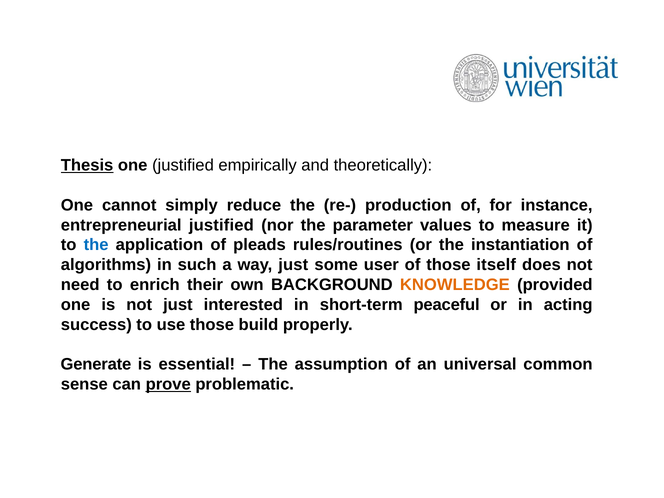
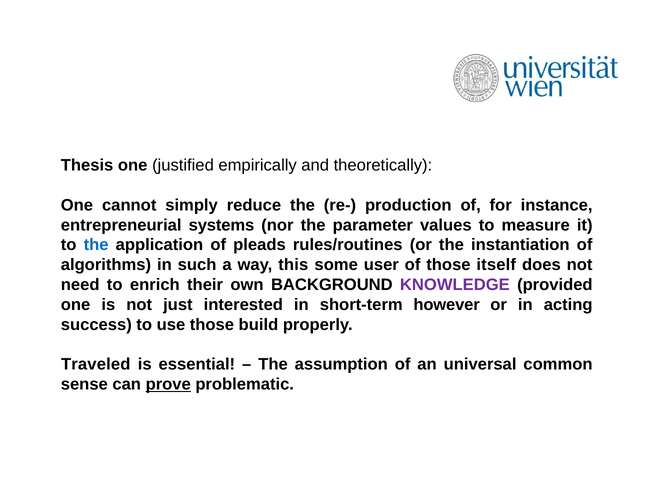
Thesis underline: present -> none (87, 165)
entrepreneurial justified: justified -> systems (221, 225)
way just: just -> this (293, 265)
KNOWLEDGE colour: orange -> purple (455, 285)
peaceful: peaceful -> however (447, 305)
Generate: Generate -> Traveled (96, 364)
